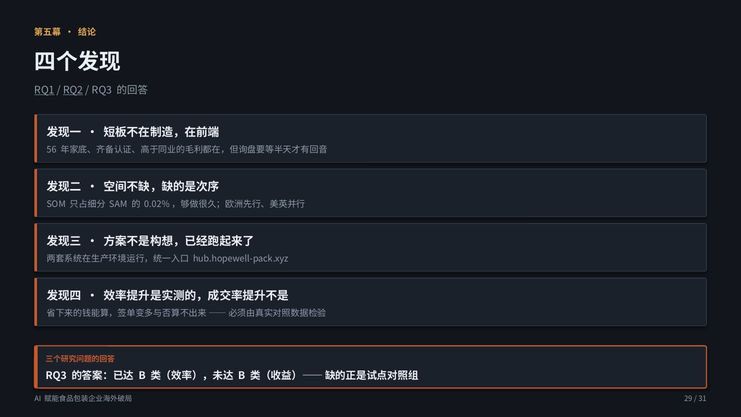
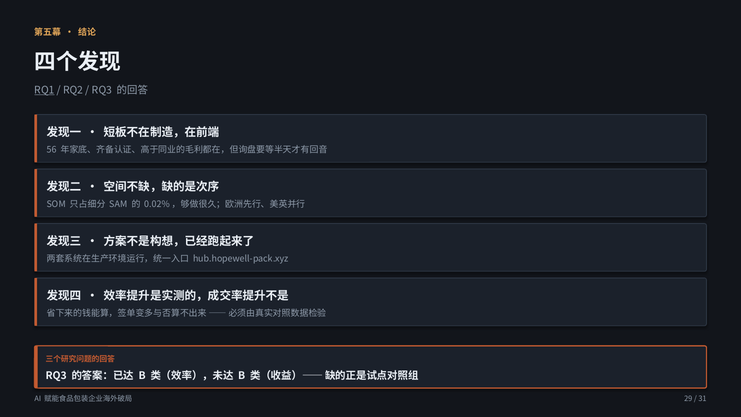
RQ2 underline: present -> none (73, 90)
